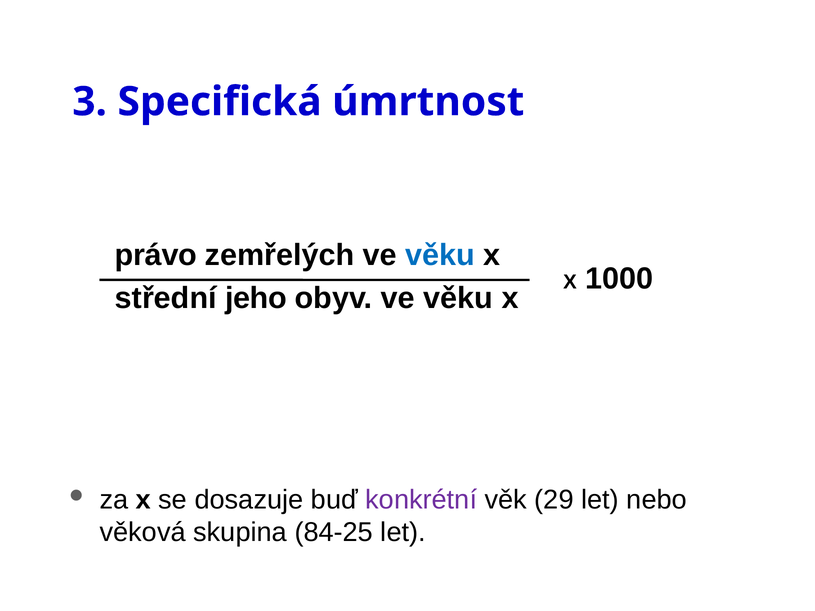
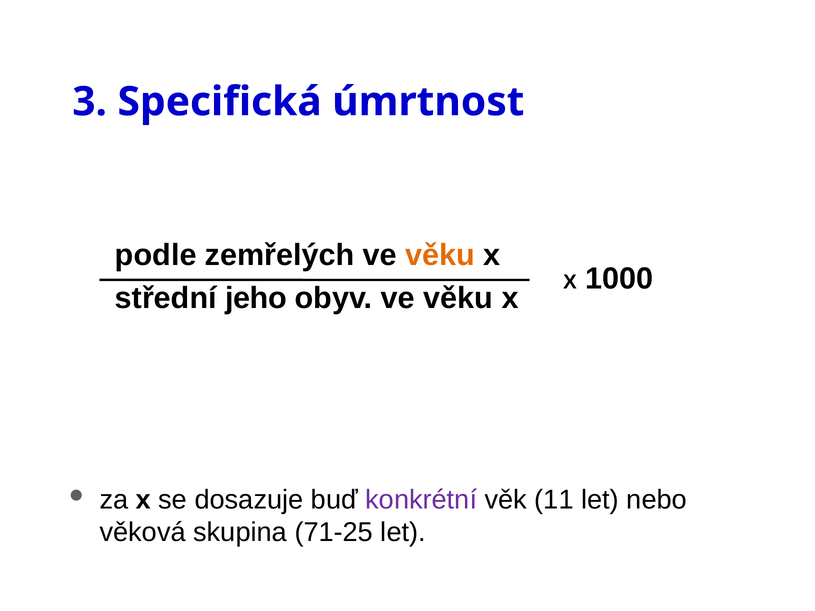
právo: právo -> podle (156, 255)
věku colour: blue -> orange (440, 255)
29: 29 -> 11 (554, 500)
84-25: 84-25 -> 71-25 (334, 532)
